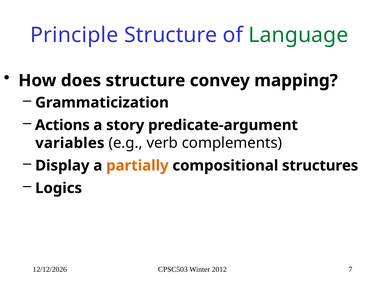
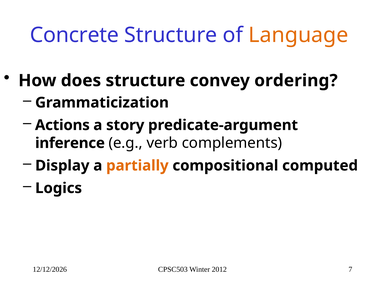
Principle: Principle -> Concrete (74, 35)
Language colour: green -> orange (298, 35)
mapping: mapping -> ordering (296, 81)
variables: variables -> inference (70, 143)
structures: structures -> computed (320, 166)
